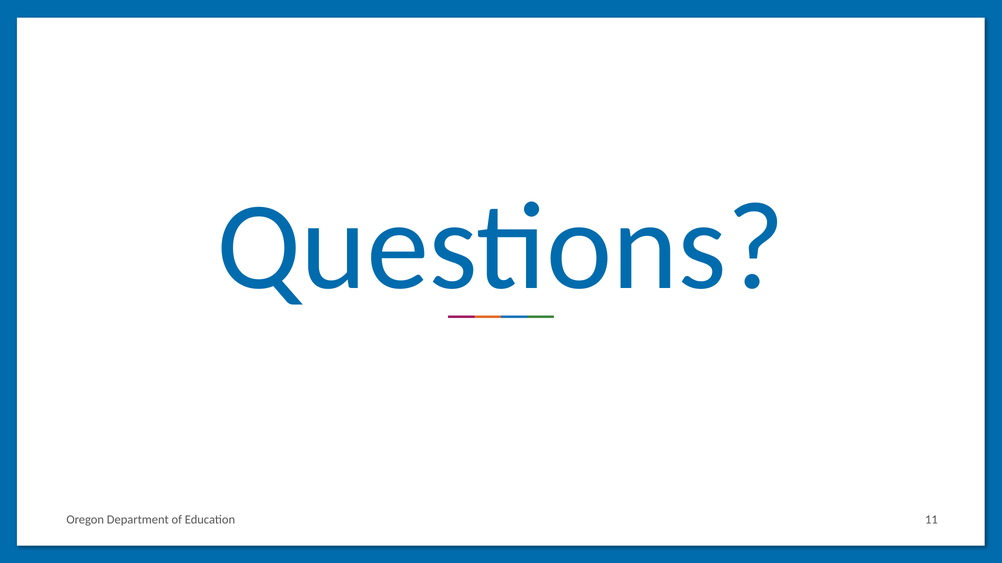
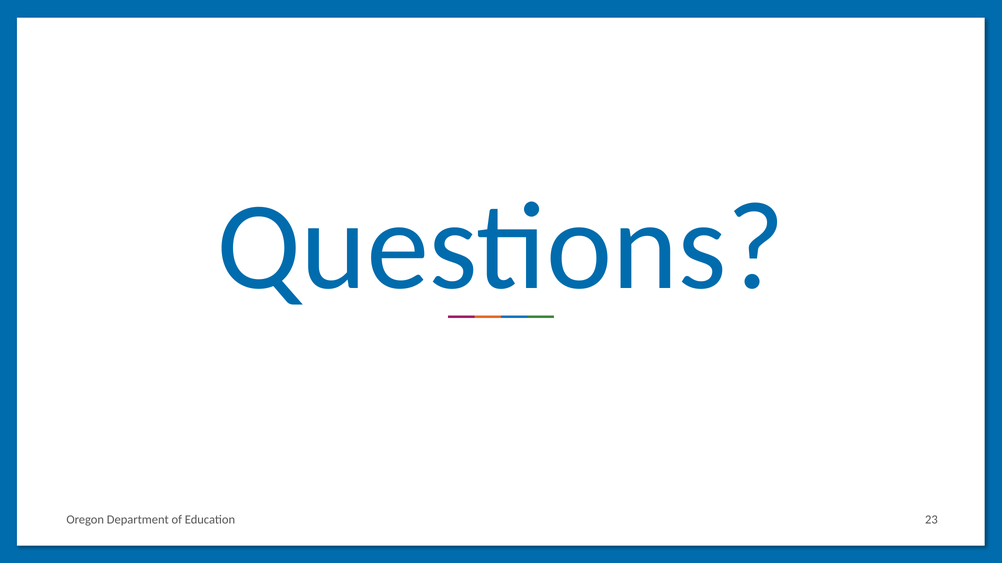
11: 11 -> 23 (931, 520)
